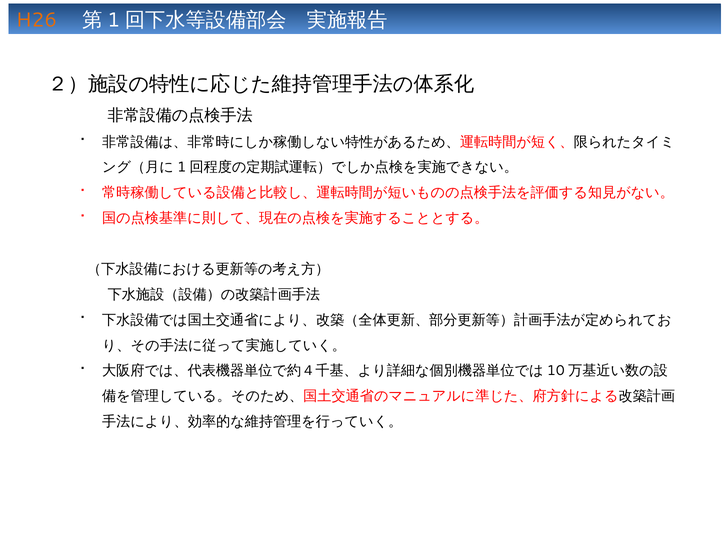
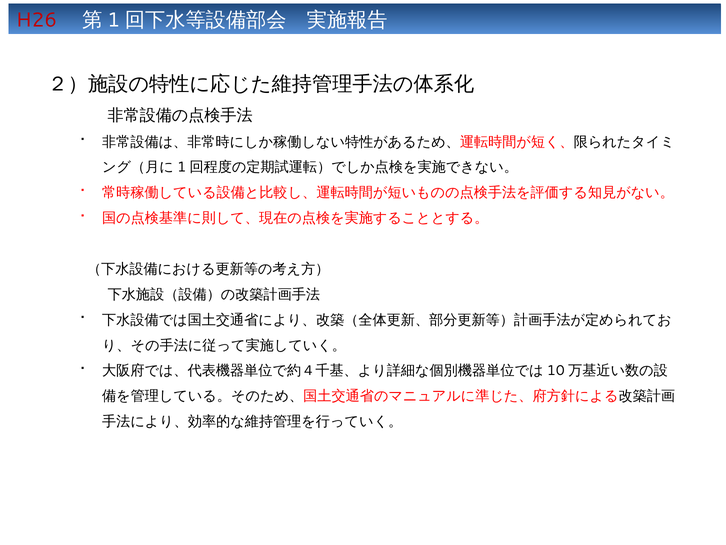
H26 colour: orange -> red (36, 20)
